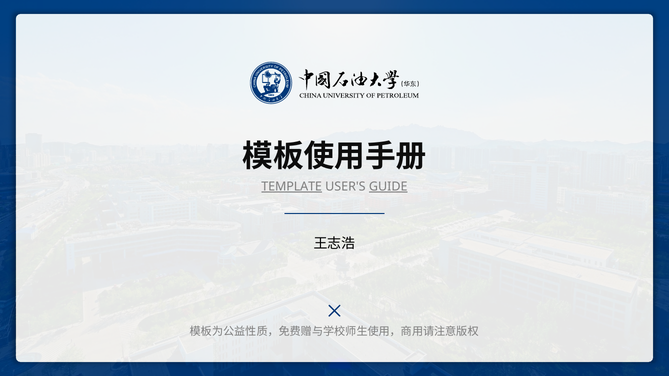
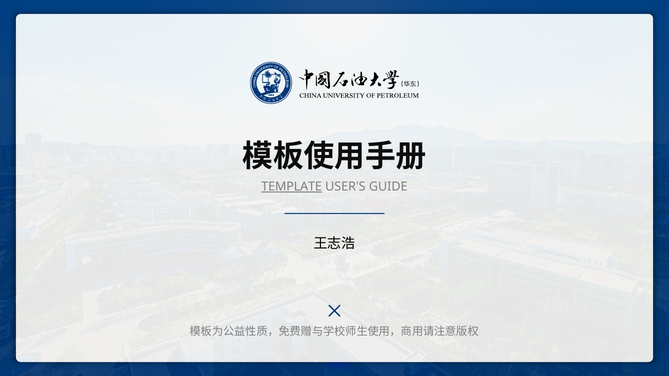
GUIDE underline: present -> none (388, 187)
